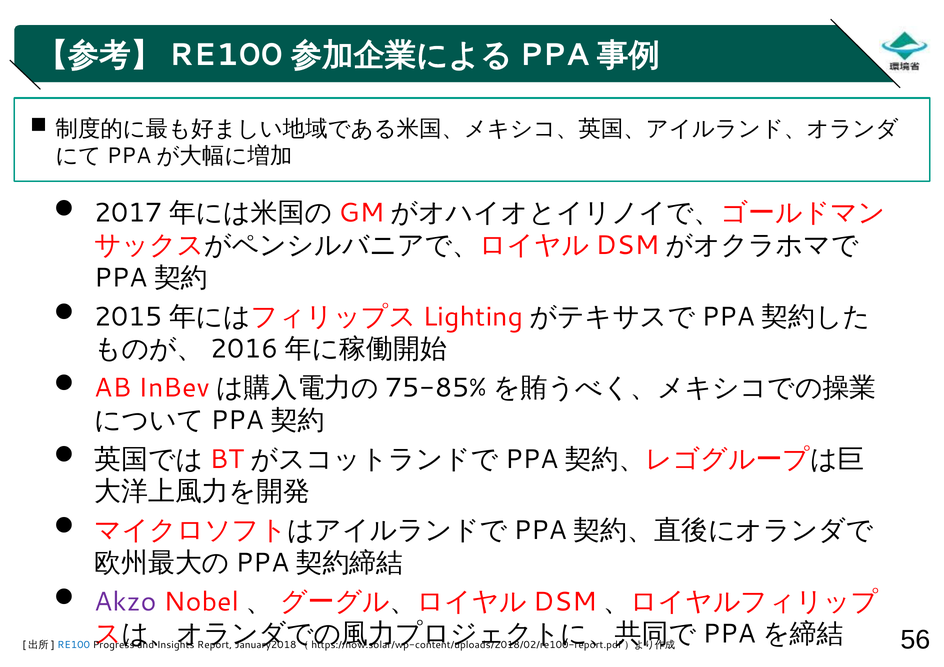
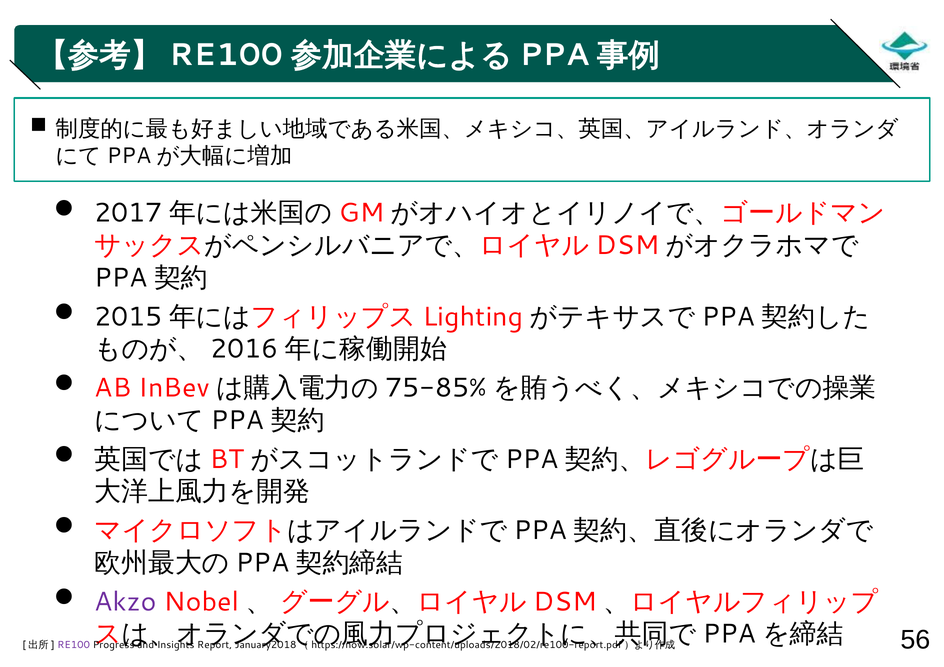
RE100 colour: blue -> purple (74, 646)
